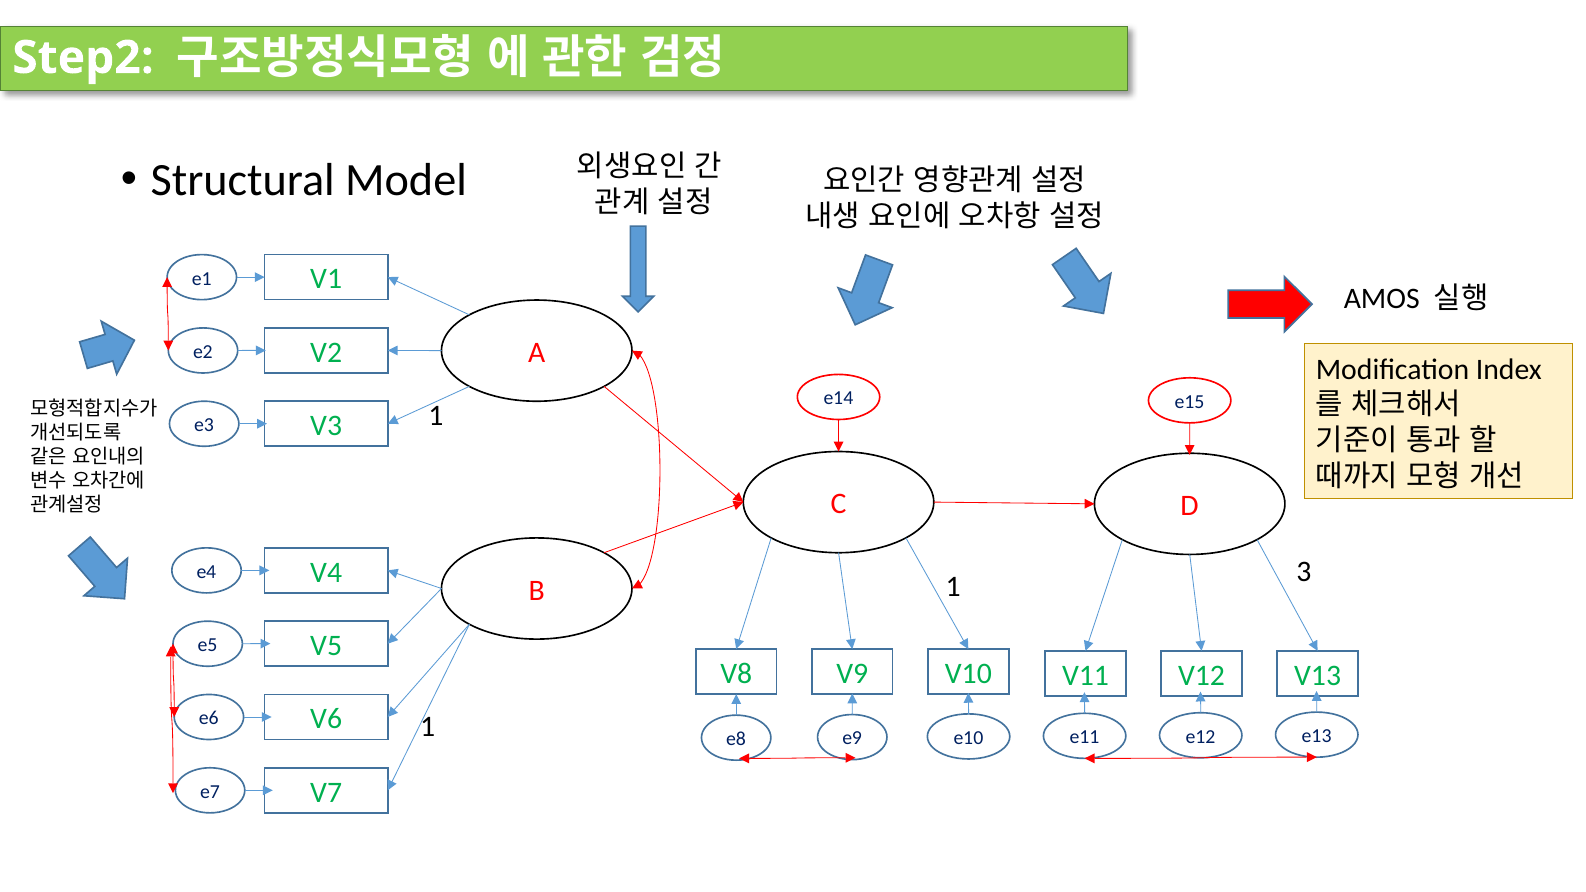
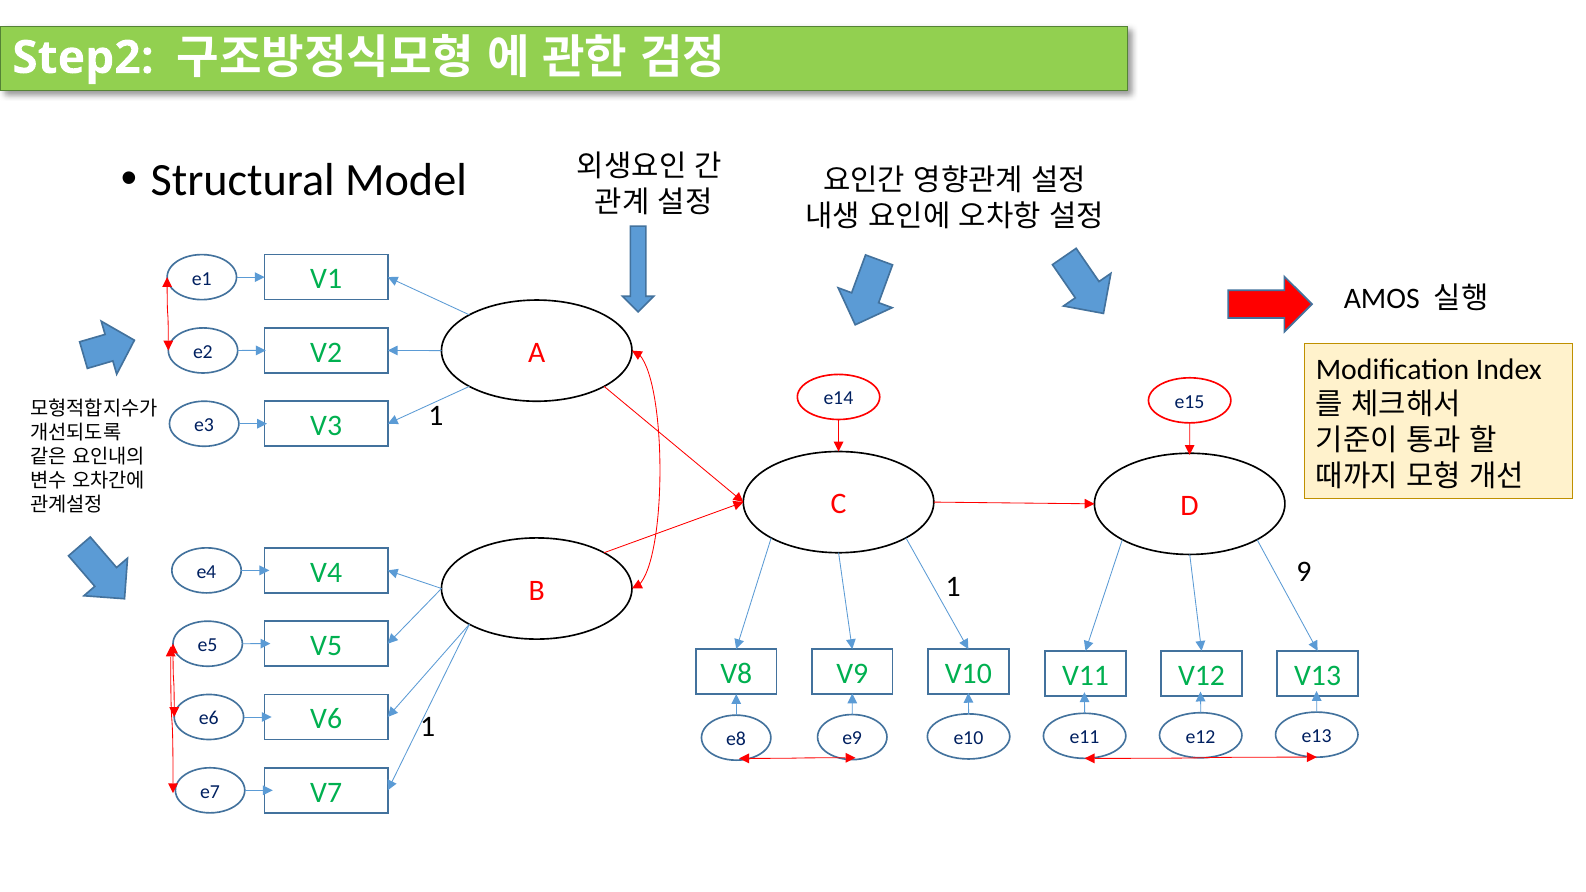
3: 3 -> 9 (1304, 572)
